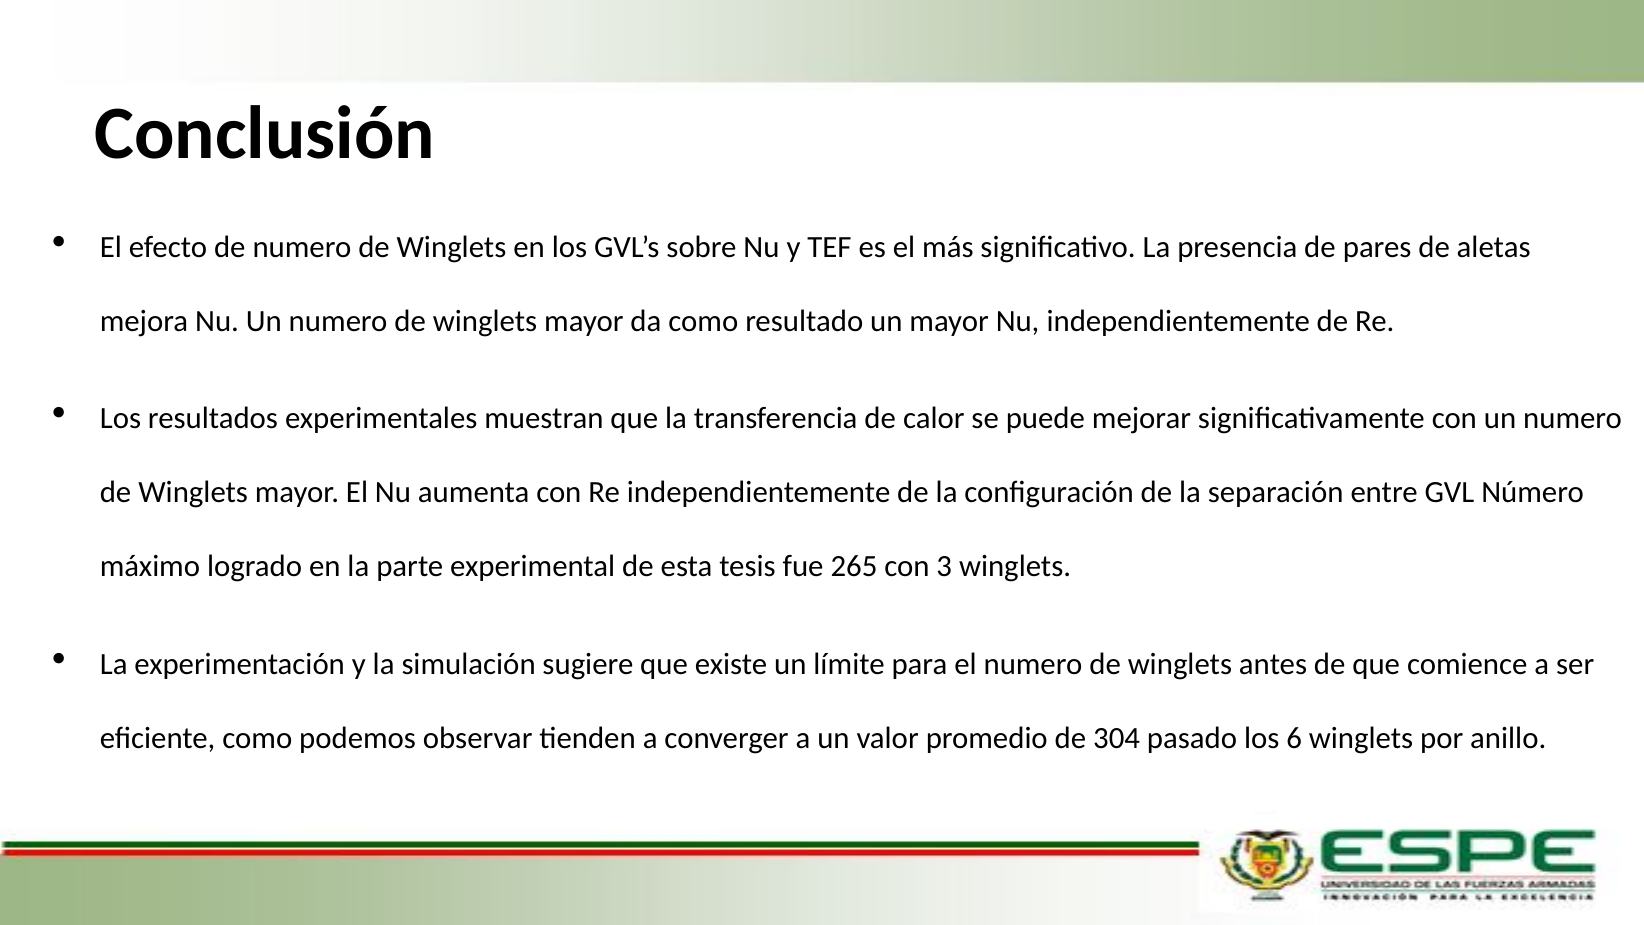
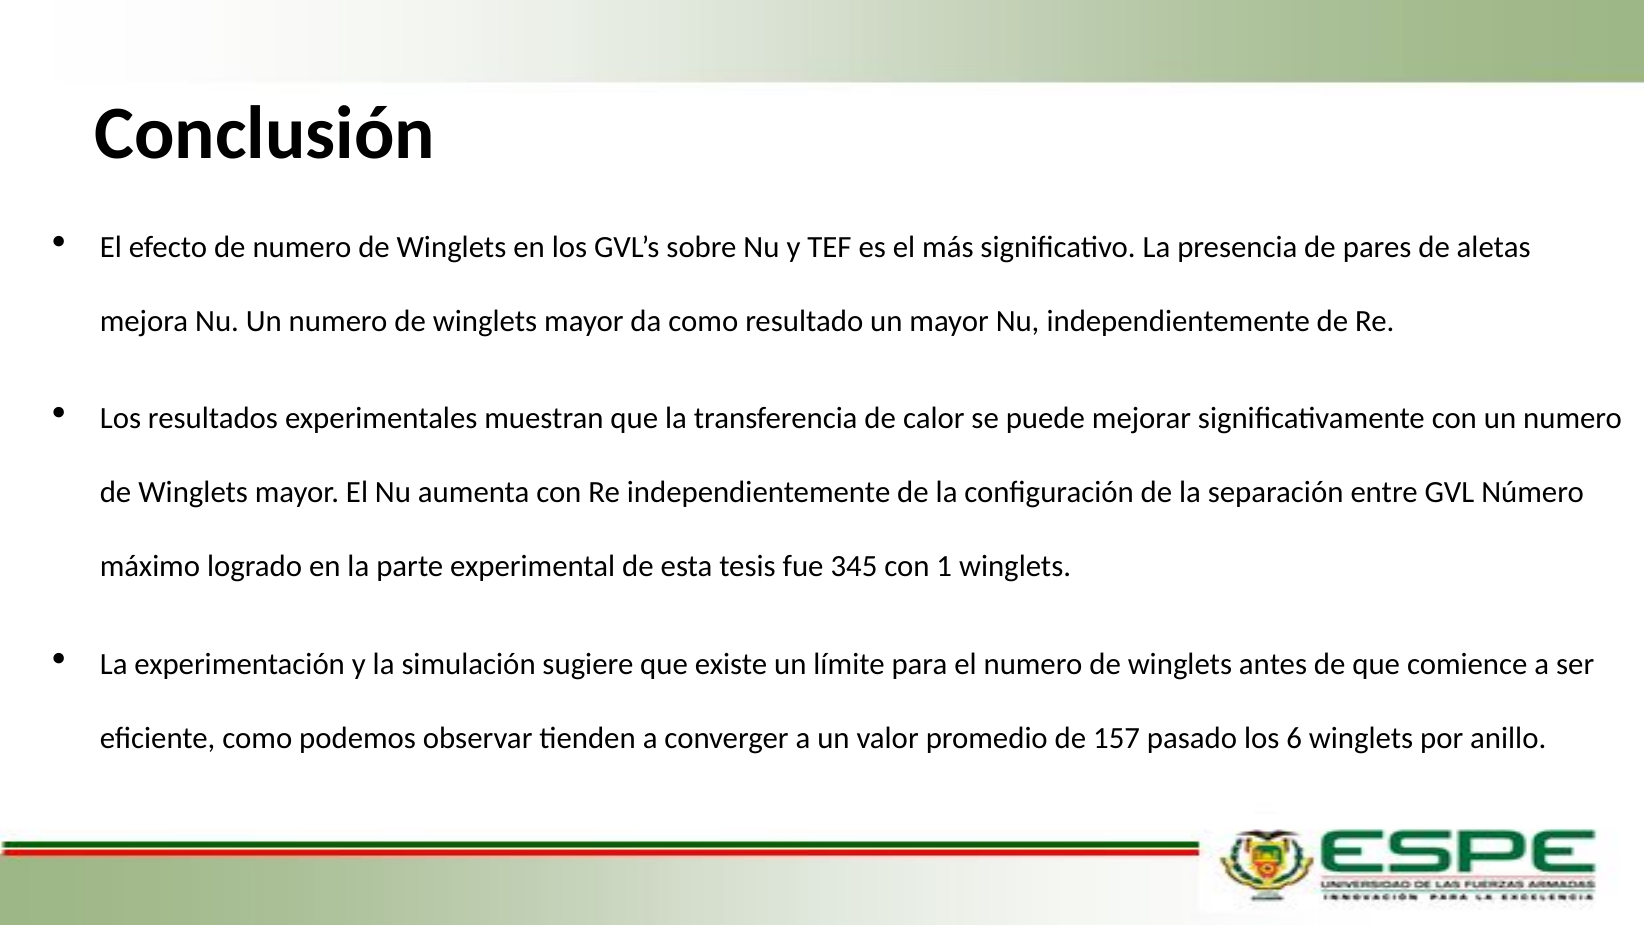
265: 265 -> 345 (854, 567)
3: 3 -> 1 (944, 567)
304: 304 -> 157 (1117, 738)
